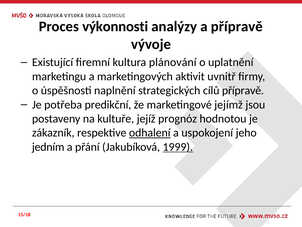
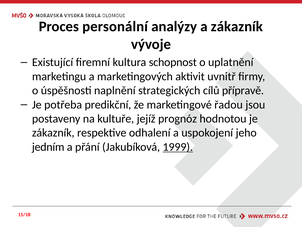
výkonnosti: výkonnosti -> personální (115, 26)
a přípravě: přípravě -> zákazník (237, 26)
plánování: plánování -> schopnost (173, 62)
jejímž: jejímž -> řadou (229, 104)
odhalení underline: present -> none (150, 133)
